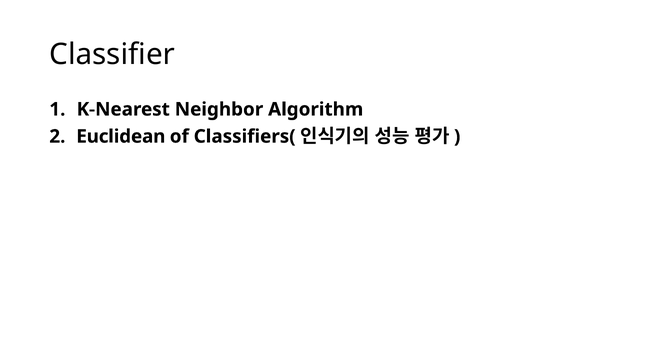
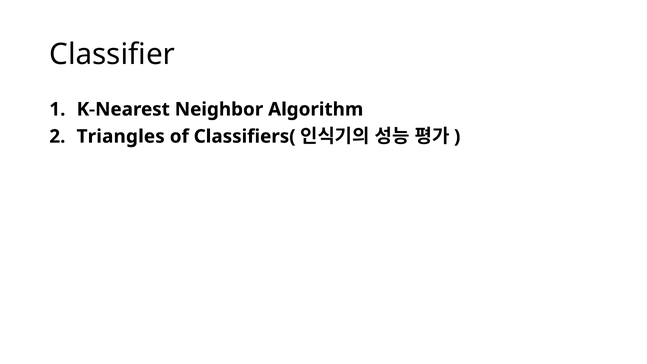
Euclidean: Euclidean -> Triangles (121, 136)
